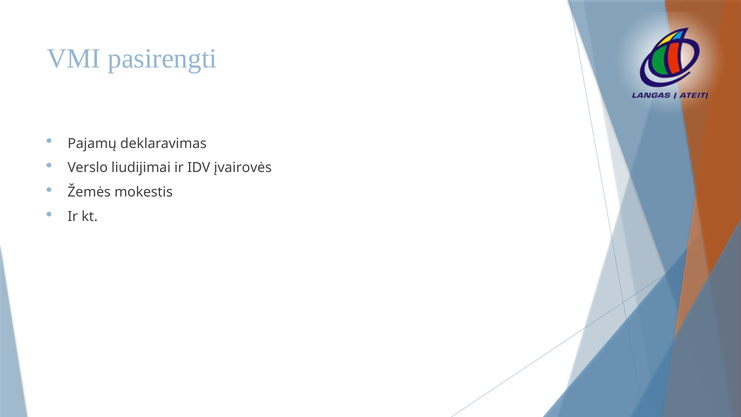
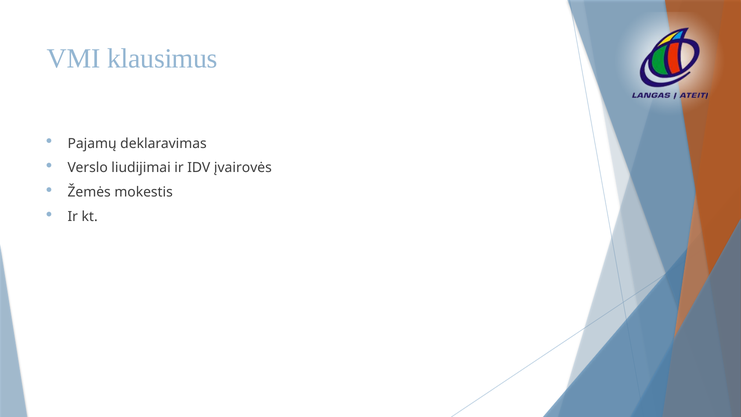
pasirengti: pasirengti -> klausimus (163, 58)
